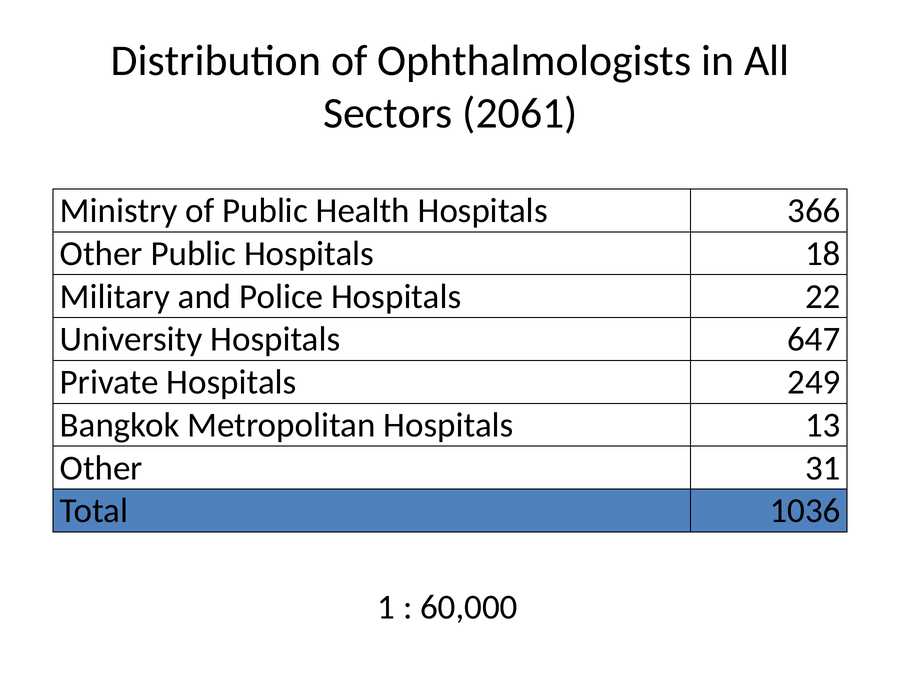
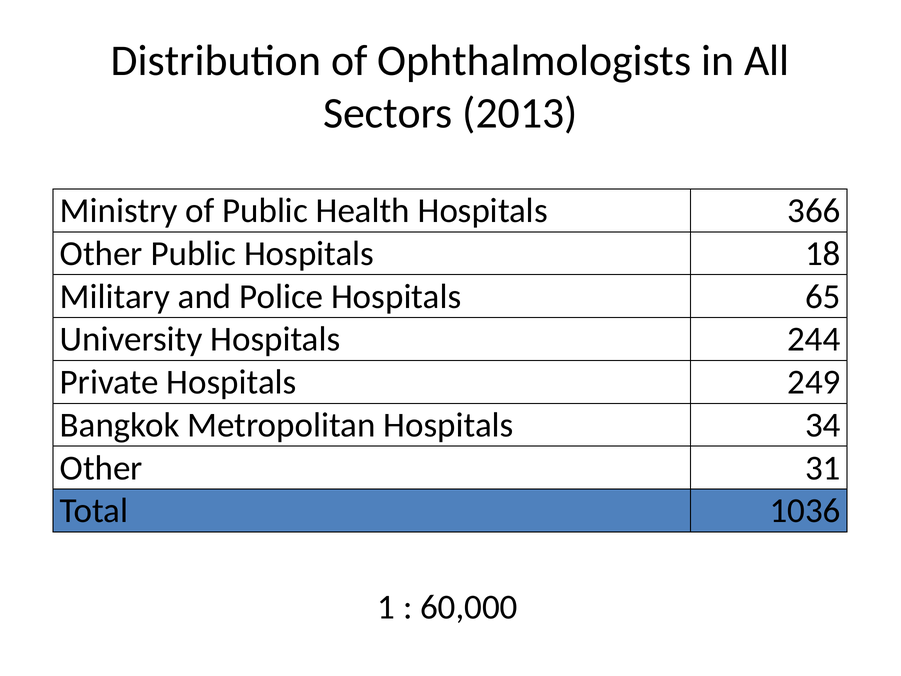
2061: 2061 -> 2013 (520, 113)
22: 22 -> 65 (823, 296)
647: 647 -> 244 (814, 339)
13: 13 -> 34 (823, 425)
